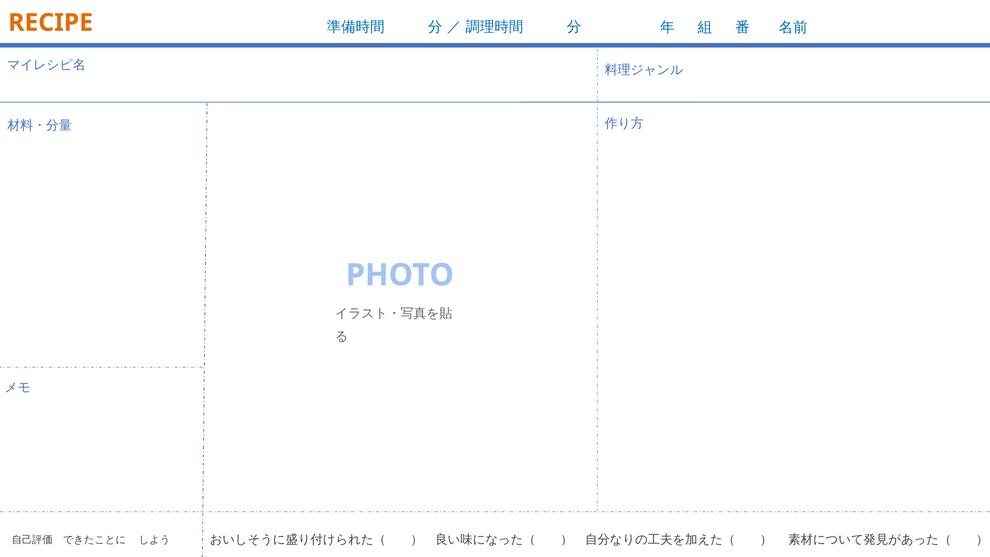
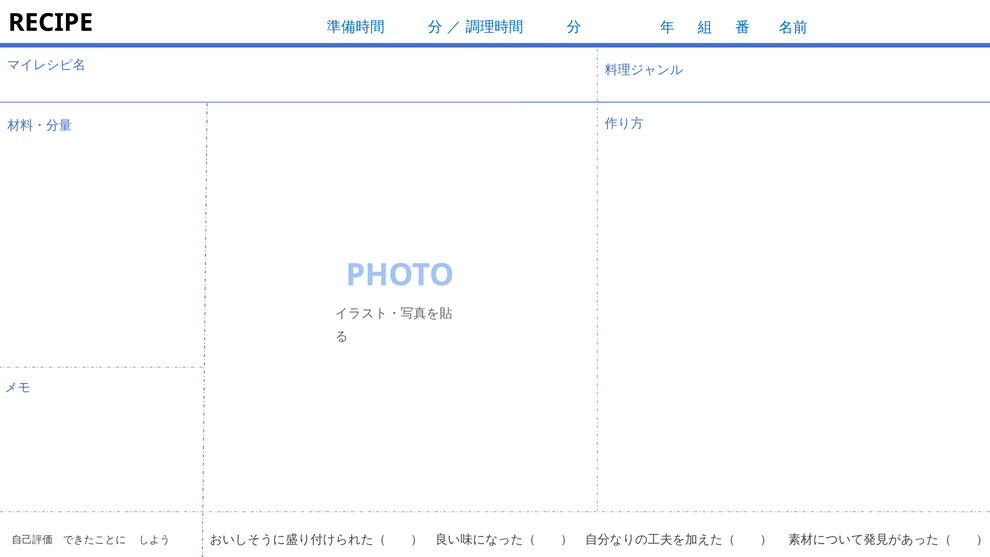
RECIPE colour: orange -> black (51, 23)
